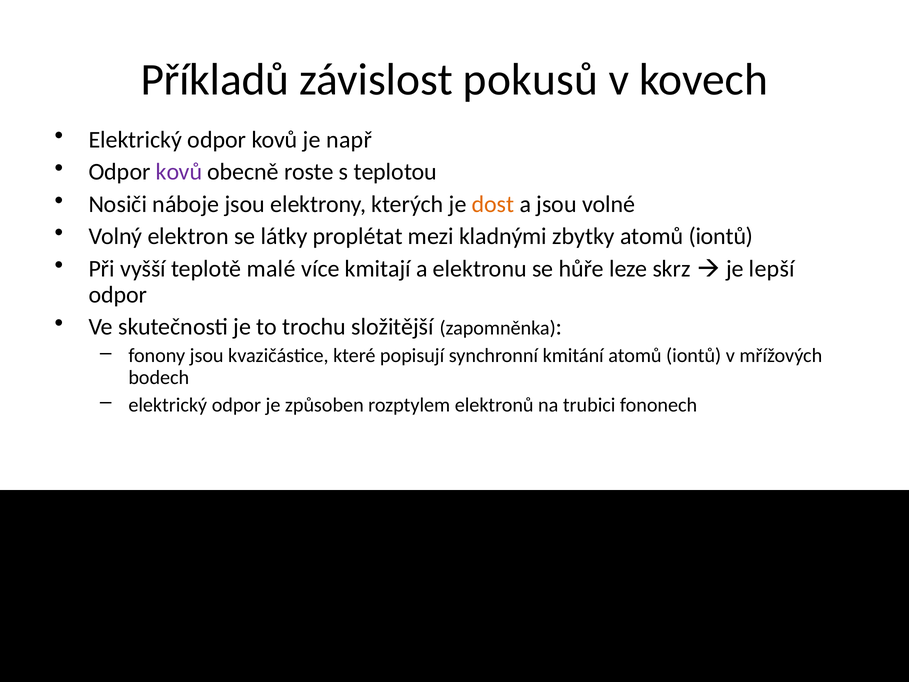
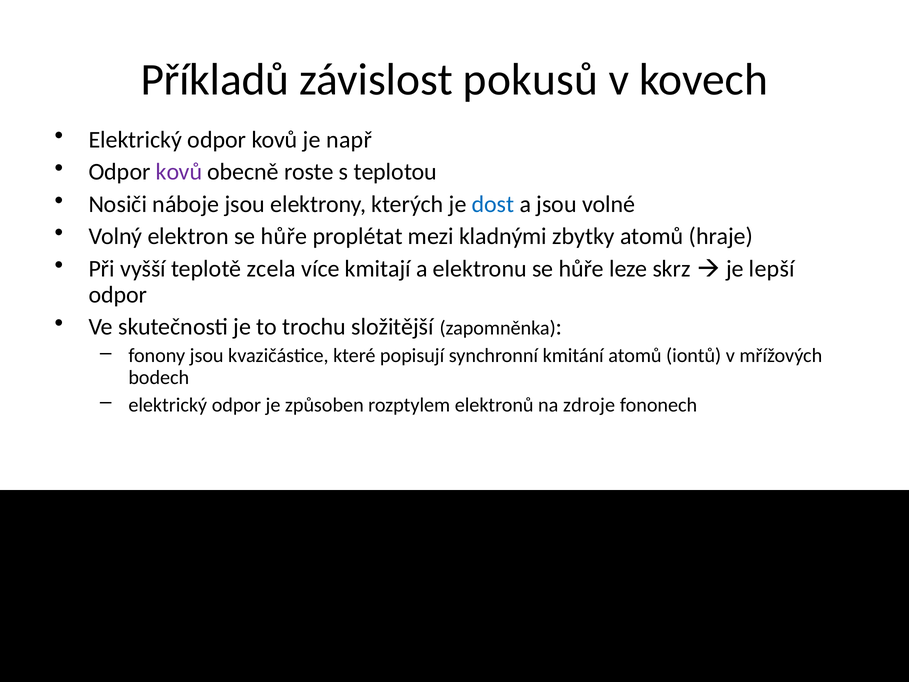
dost colour: orange -> blue (493, 204)
elektron se látky: látky -> hůře (284, 236)
zbytky atomů iontů: iontů -> hraje (721, 236)
malé: malé -> zcela (271, 269)
trubici: trubici -> zdroje (589, 405)
